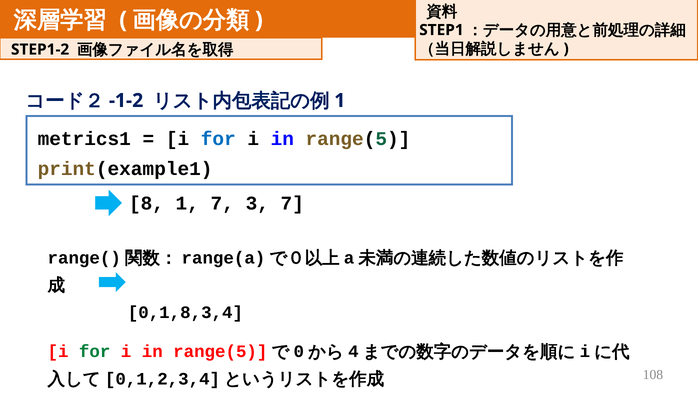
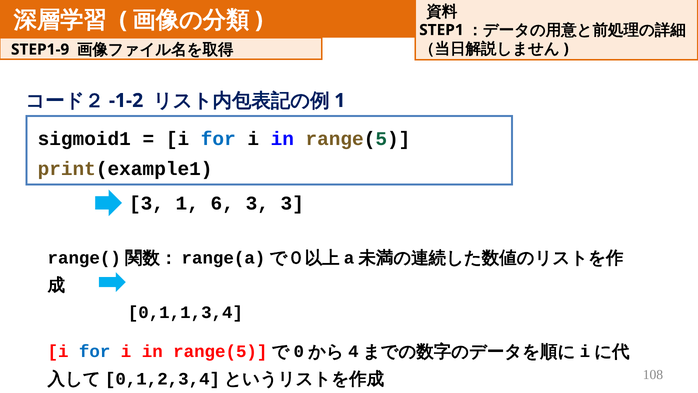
STEP1-2: STEP1-2 -> STEP1-9 (40, 49)
metrics1: metrics1 -> sigmoid1 (84, 139)
8: 8 -> 3 (146, 203)
1 7: 7 -> 6 (222, 203)
3 7: 7 -> 3 (292, 203)
0,1,8,3,4: 0,1,8,3,4 -> 0,1,1,3,4 (185, 312)
for colour: green -> blue (95, 351)
